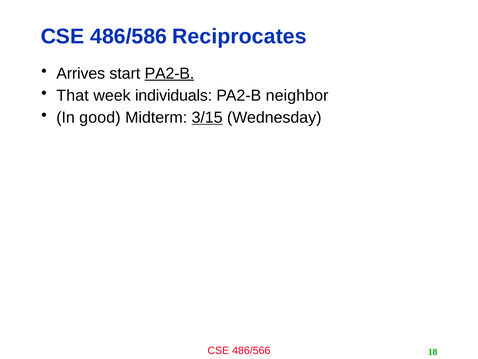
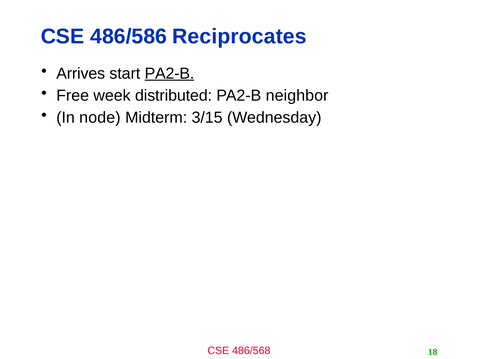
That: That -> Free (73, 95)
individuals: individuals -> distributed (174, 95)
good: good -> node (100, 117)
3/15 underline: present -> none (207, 117)
486/566: 486/566 -> 486/568 (251, 350)
